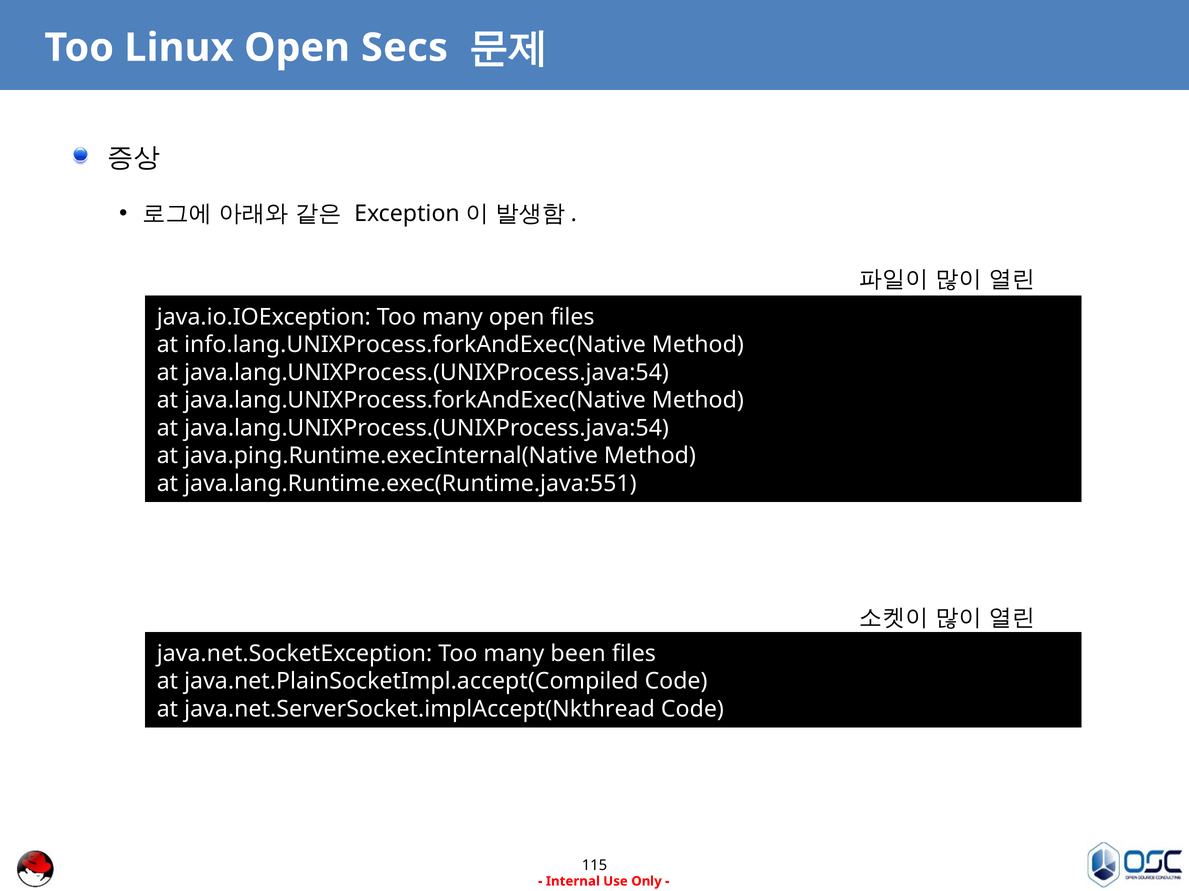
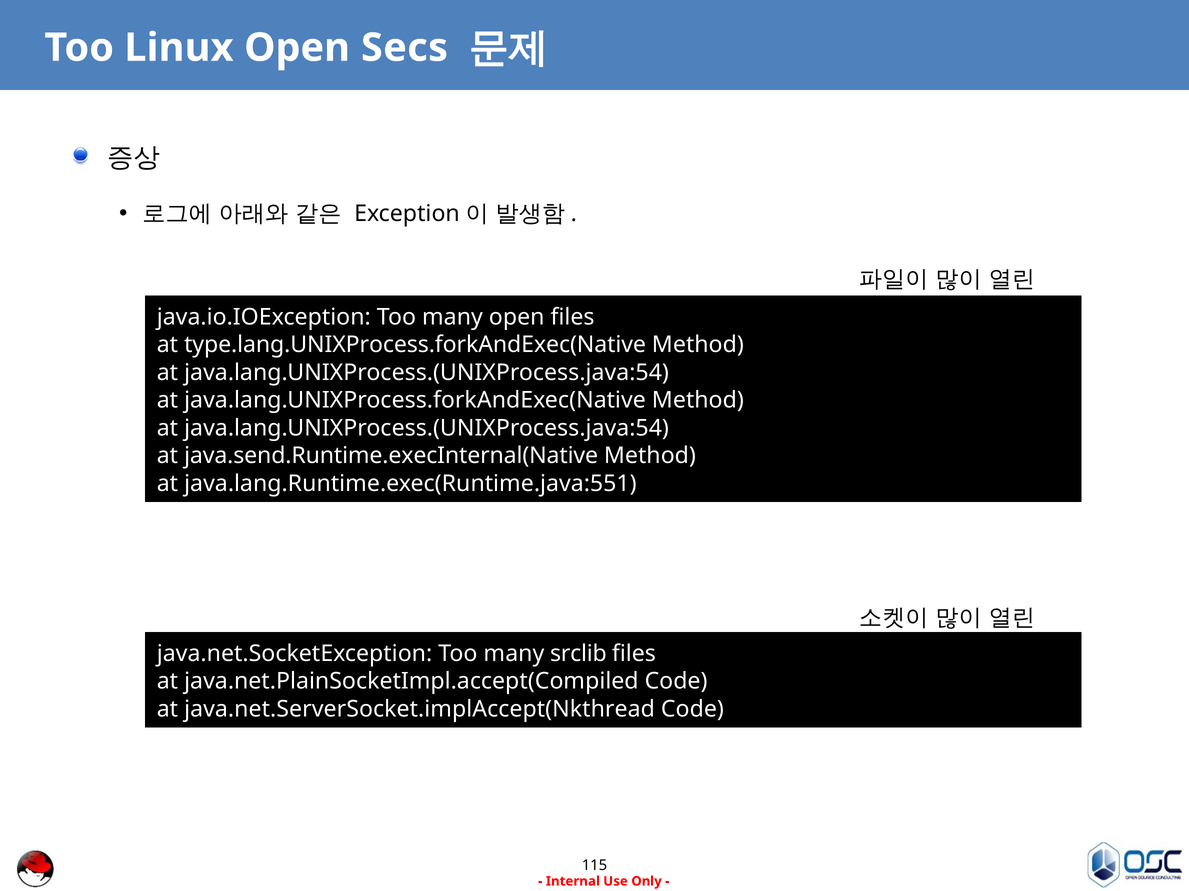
info.lang.UNIXProcess.forkAndExec(Native: info.lang.UNIXProcess.forkAndExec(Native -> type.lang.UNIXProcess.forkAndExec(Native (415, 345)
java.ping.Runtime.execInternal(Native: java.ping.Runtime.execInternal(Native -> java.send.Runtime.execInternal(Native (391, 456)
been: been -> srclib (578, 654)
